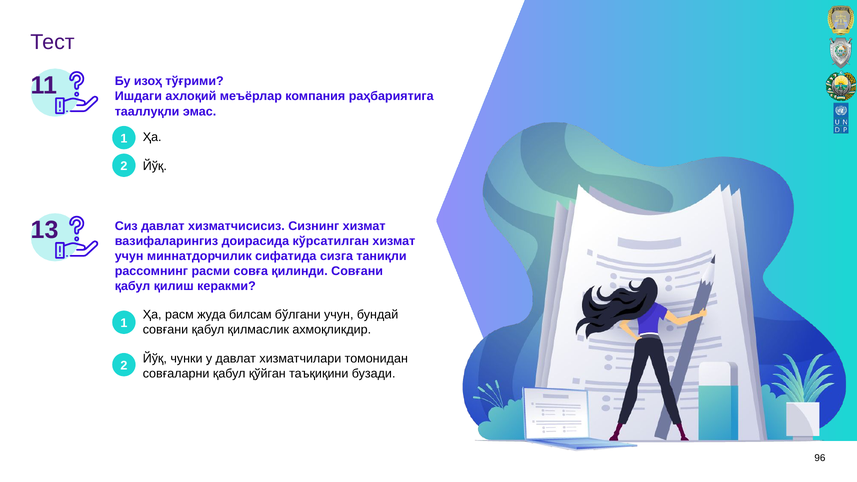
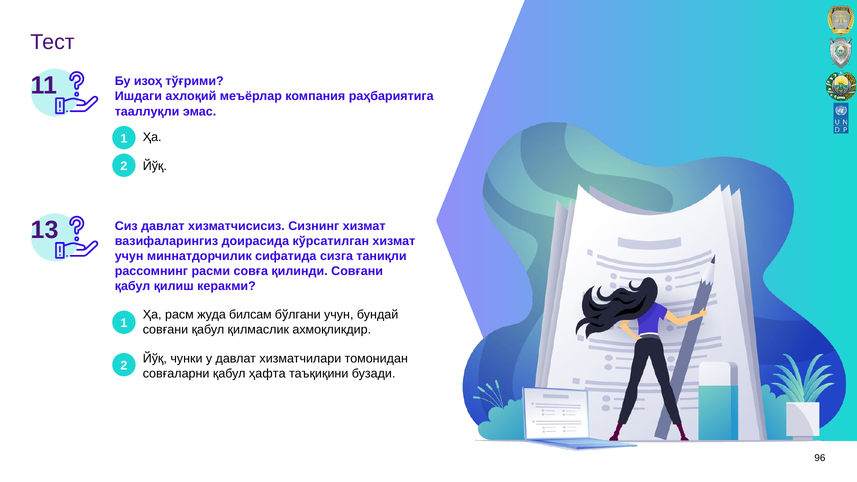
қўйган: қўйган -> ҳафта (267, 374)
